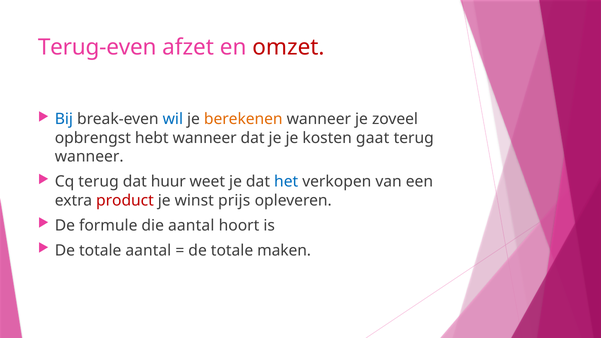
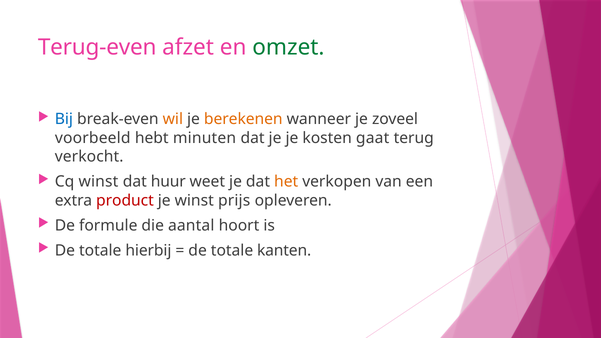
omzet colour: red -> green (288, 47)
wil colour: blue -> orange (173, 119)
opbrengst: opbrengst -> voorbeeld (93, 138)
hebt wanneer: wanneer -> minuten (205, 138)
wanneer: wanneer -> verkocht (89, 157)
Cq terug: terug -> winst (98, 182)
het colour: blue -> orange (286, 182)
totale aantal: aantal -> hierbij (148, 251)
maken: maken -> kanten (284, 251)
